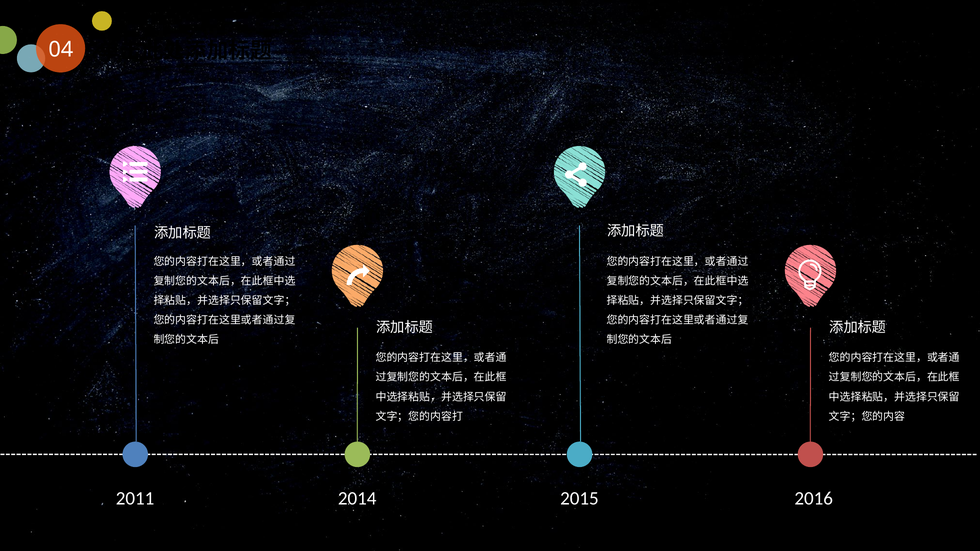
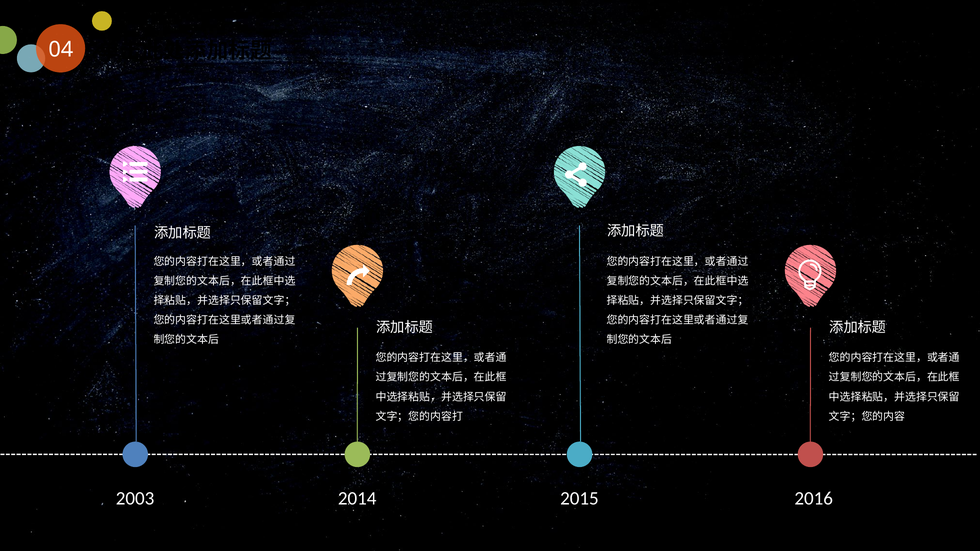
2011: 2011 -> 2003 (135, 498)
